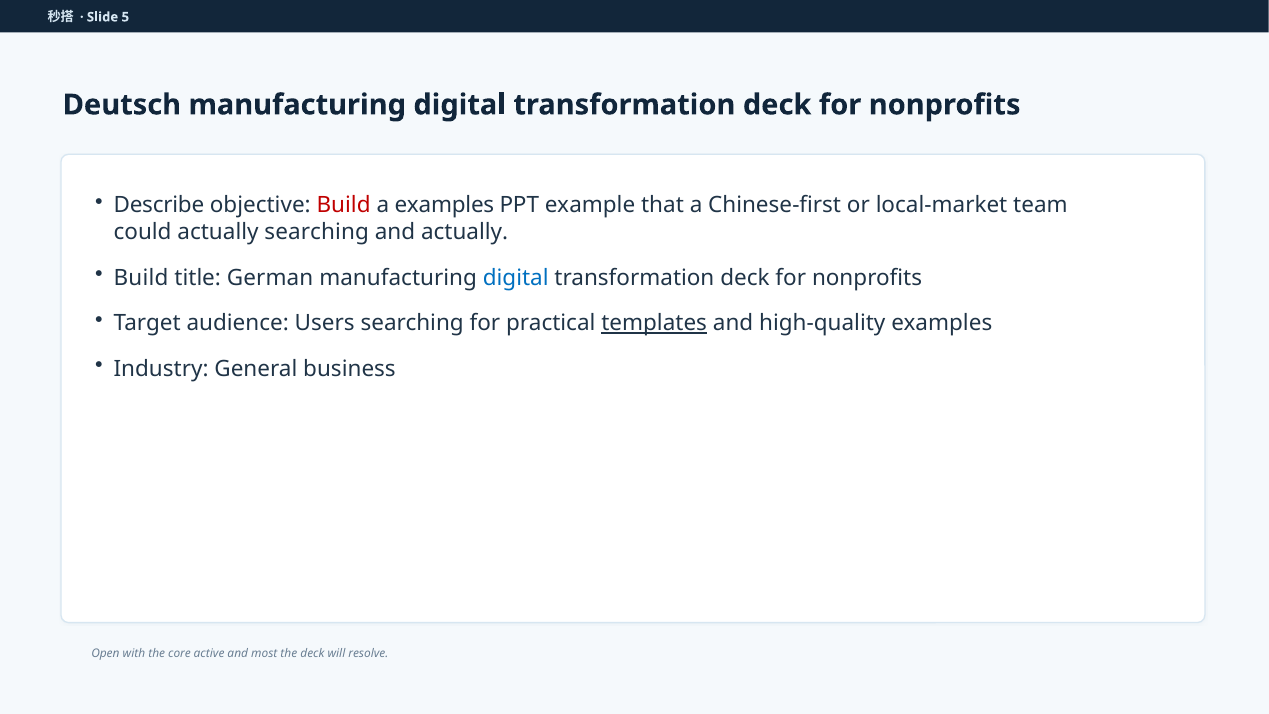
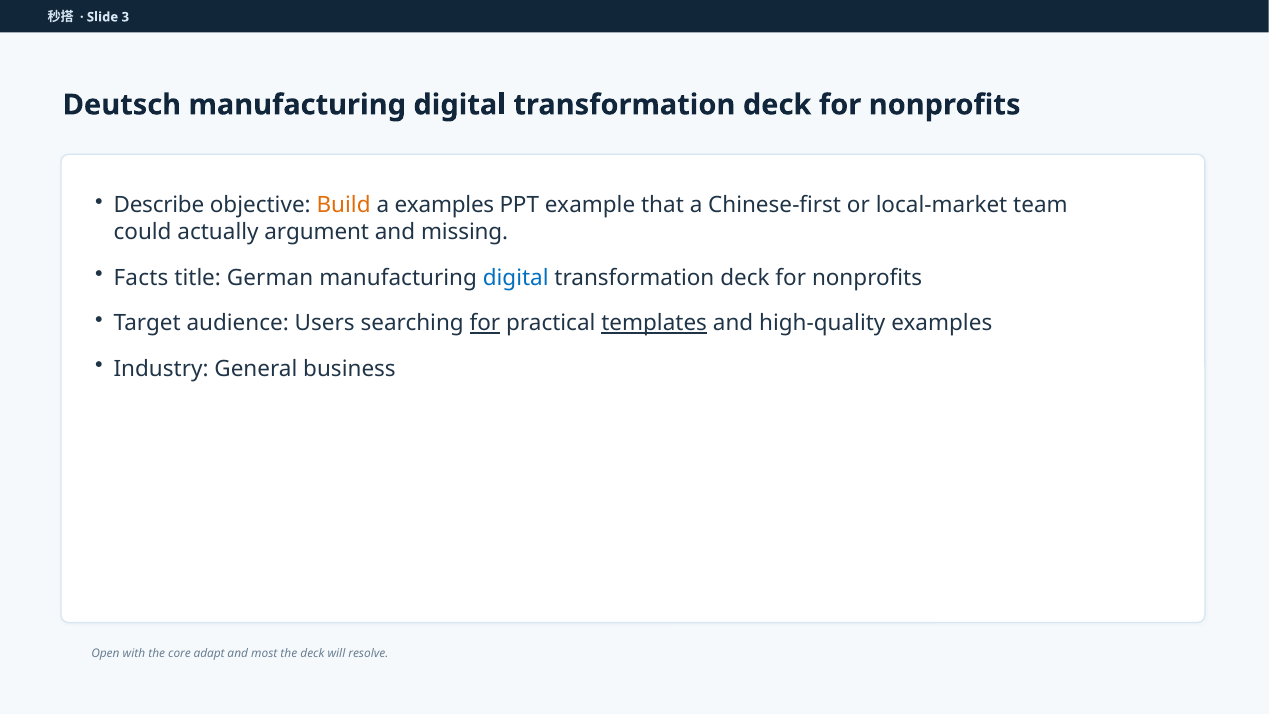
5: 5 -> 3 (125, 17)
Build colour: red -> orange (344, 205)
actually searching: searching -> argument (317, 232)
and actually: actually -> missing (465, 232)
Build: Build -> Facts (141, 278)
for underline: none -> present (485, 323)
active: active -> adapt (209, 654)
